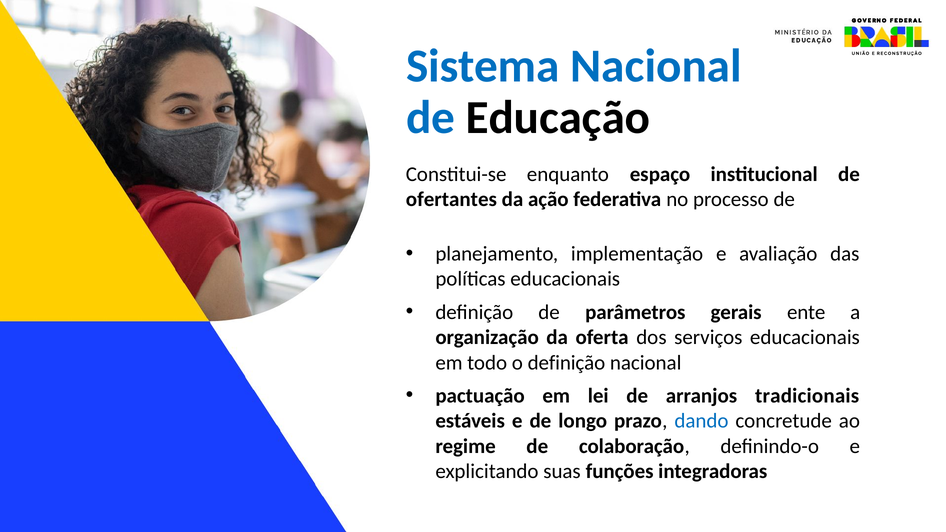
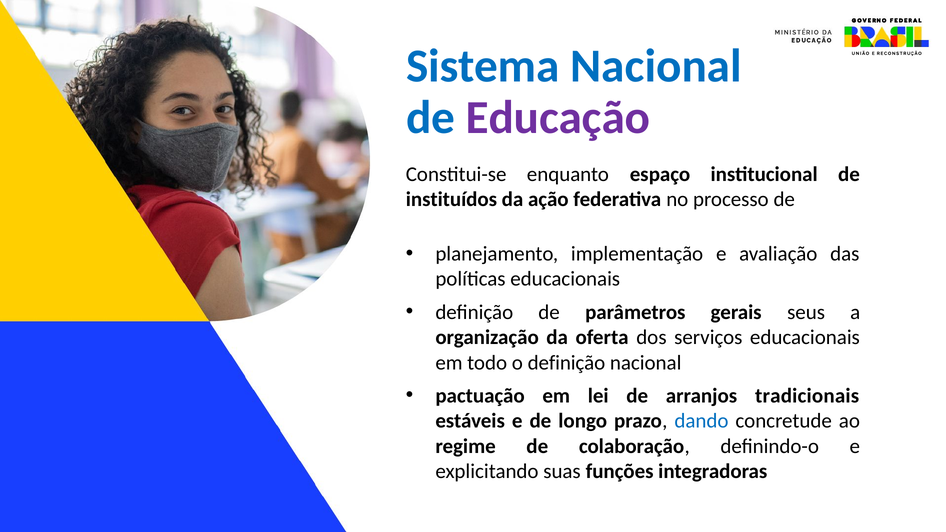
Educação colour: black -> purple (558, 118)
ofertantes: ofertantes -> instituídos (451, 200)
ente: ente -> seus (806, 312)
